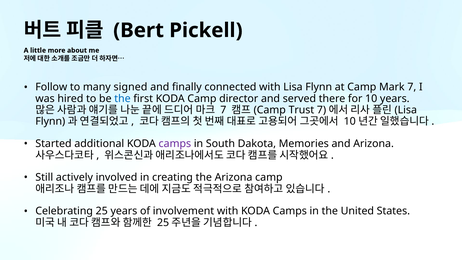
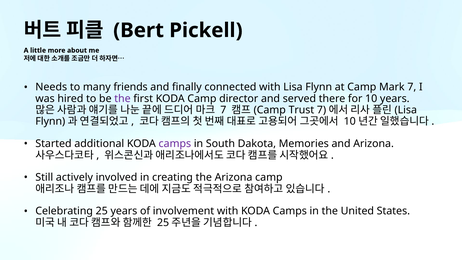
Follow: Follow -> Needs (51, 87)
signed: signed -> friends (131, 87)
the colour: blue -> purple (122, 99)
